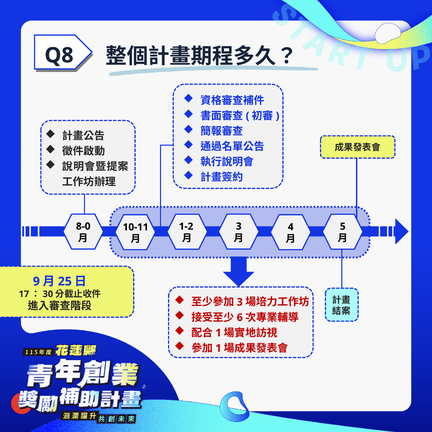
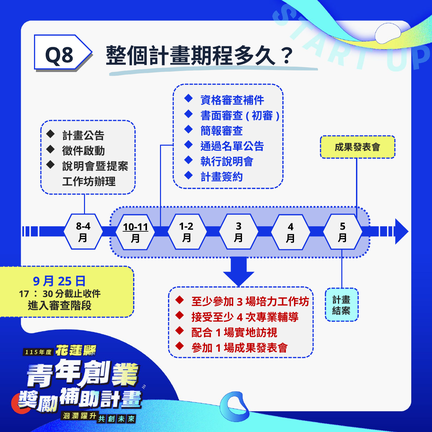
8-0: 8-0 -> 8-4 (83, 226)
10-11 underline: none -> present (136, 227)
6: 6 -> 4 (240, 317)
